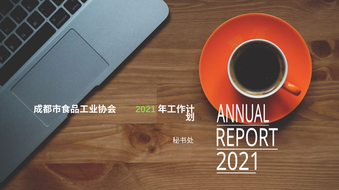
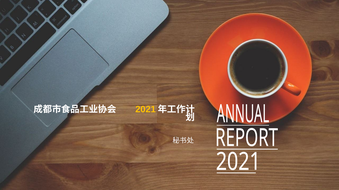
2021 colour: light green -> yellow (146, 110)
